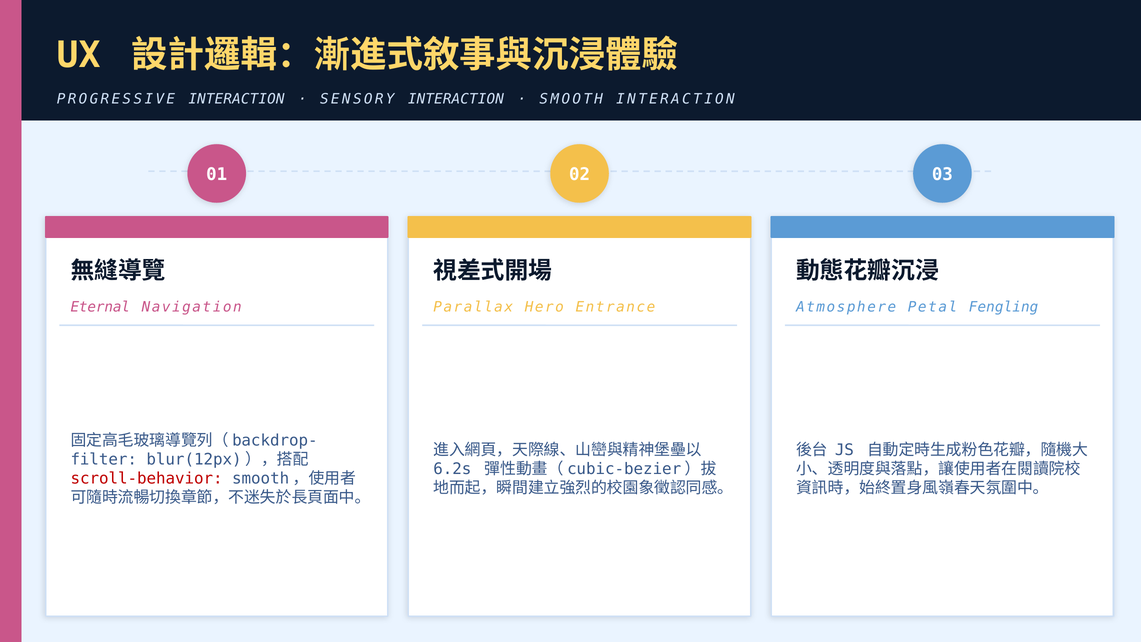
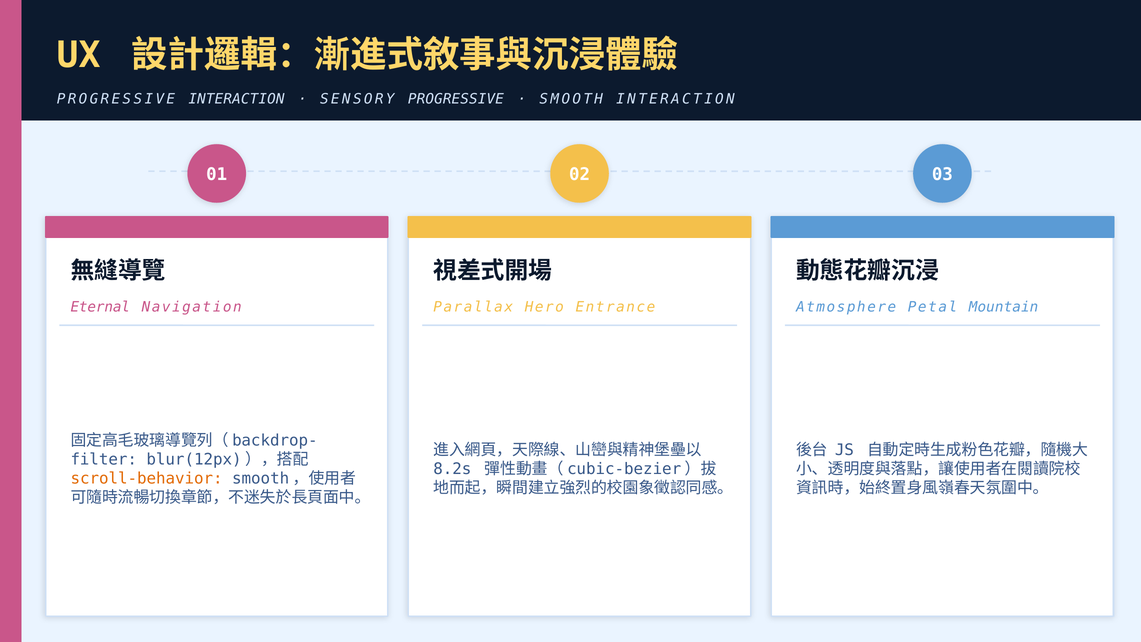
SENSORY INTERACTION: INTERACTION -> PROGRESSIVE (456, 99)
Fengling: Fengling -> Mountain (1004, 307)
6.2s: 6.2s -> 8.2s (452, 469)
scroll-behavior colour: red -> orange (147, 478)
